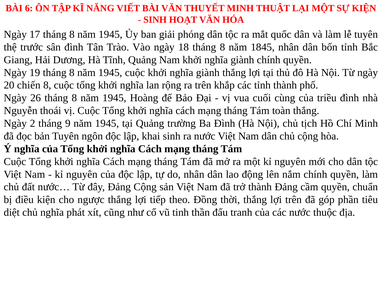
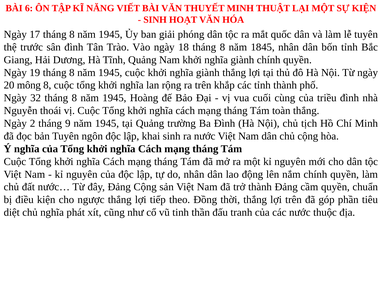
chiến: chiến -> mông (29, 85)
26: 26 -> 32 (36, 98)
